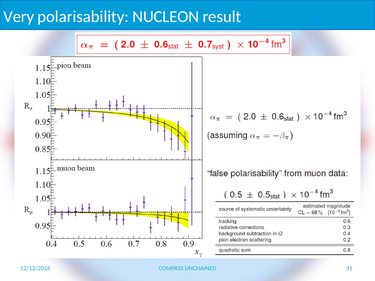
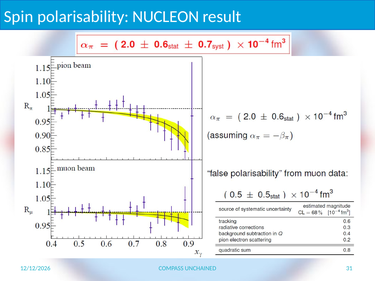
Very: Very -> Spin (19, 17)
